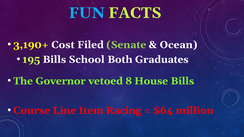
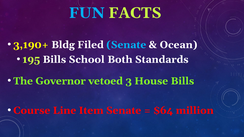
Cost: Cost -> Bldg (63, 45)
Senate colour: light green -> light blue (126, 45)
Graduates: Graduates -> Standards (162, 60)
8: 8 -> 3 (129, 81)
Item Racing: Racing -> Senate (124, 111)
